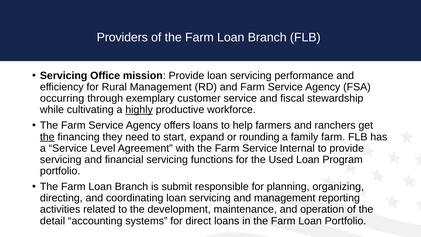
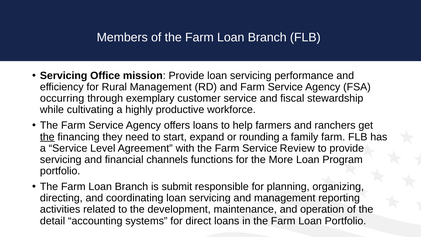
Providers: Providers -> Members (122, 37)
highly underline: present -> none (139, 110)
Internal: Internal -> Review (297, 148)
financial servicing: servicing -> channels (167, 159)
Used: Used -> More (281, 159)
